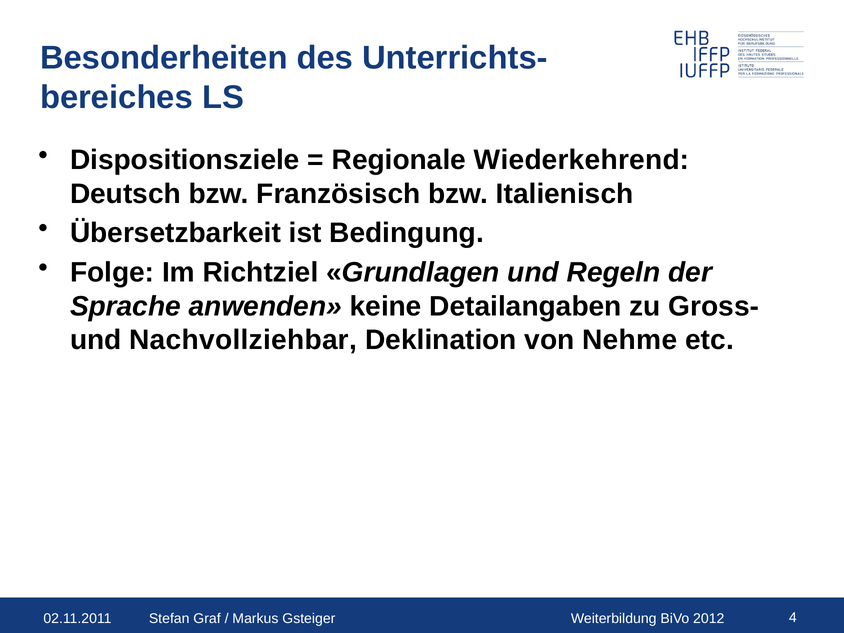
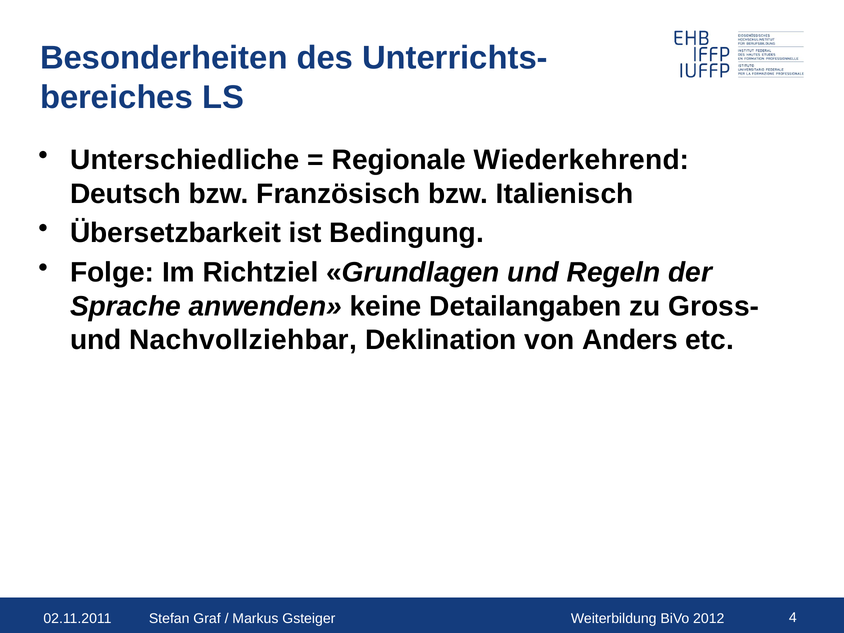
Dispositionsziele: Dispositionsziele -> Unterschiedliche (185, 160)
Nehme: Nehme -> Anders (630, 340)
